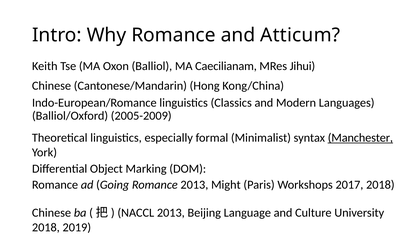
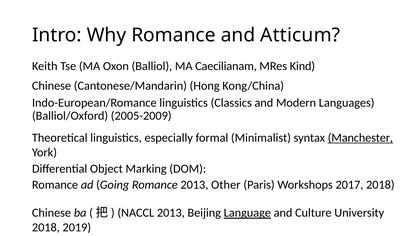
Jihui: Jihui -> Kind (302, 66)
Might: Might -> Other (226, 185)
Language underline: none -> present (247, 213)
